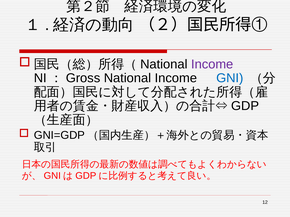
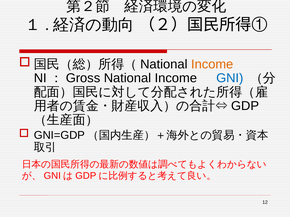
Income colour: purple -> orange (212, 64)
